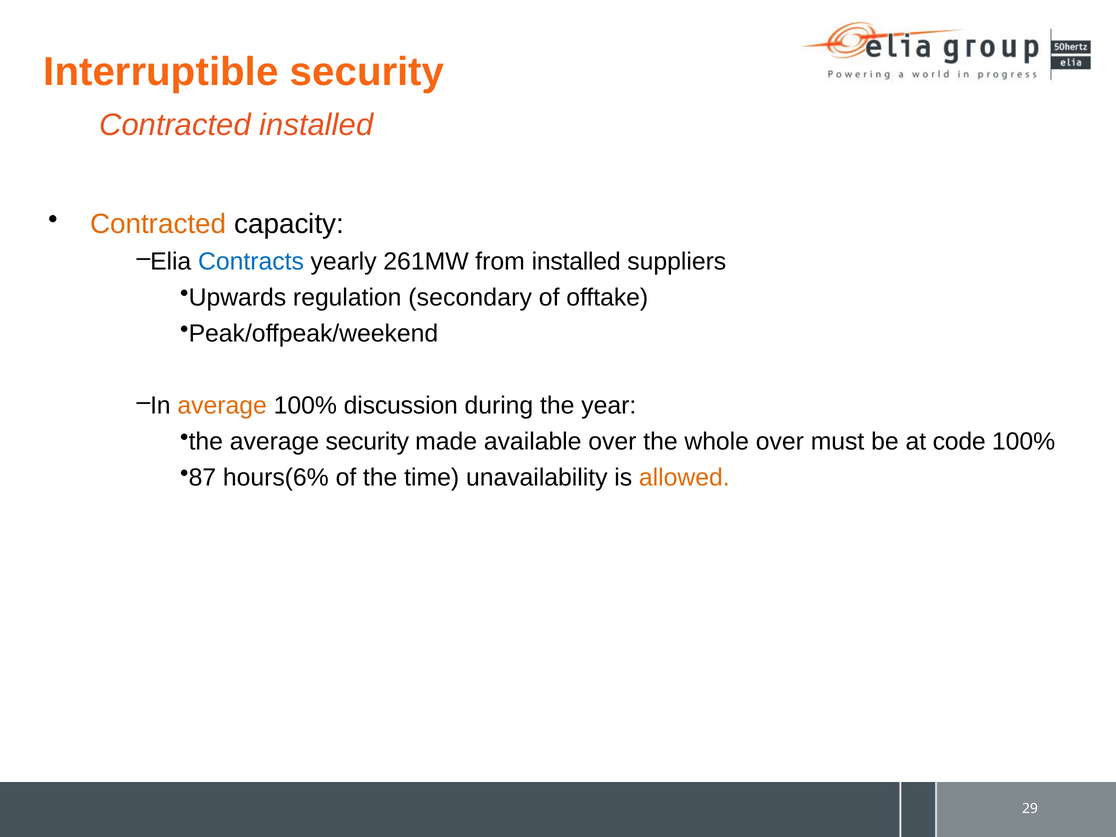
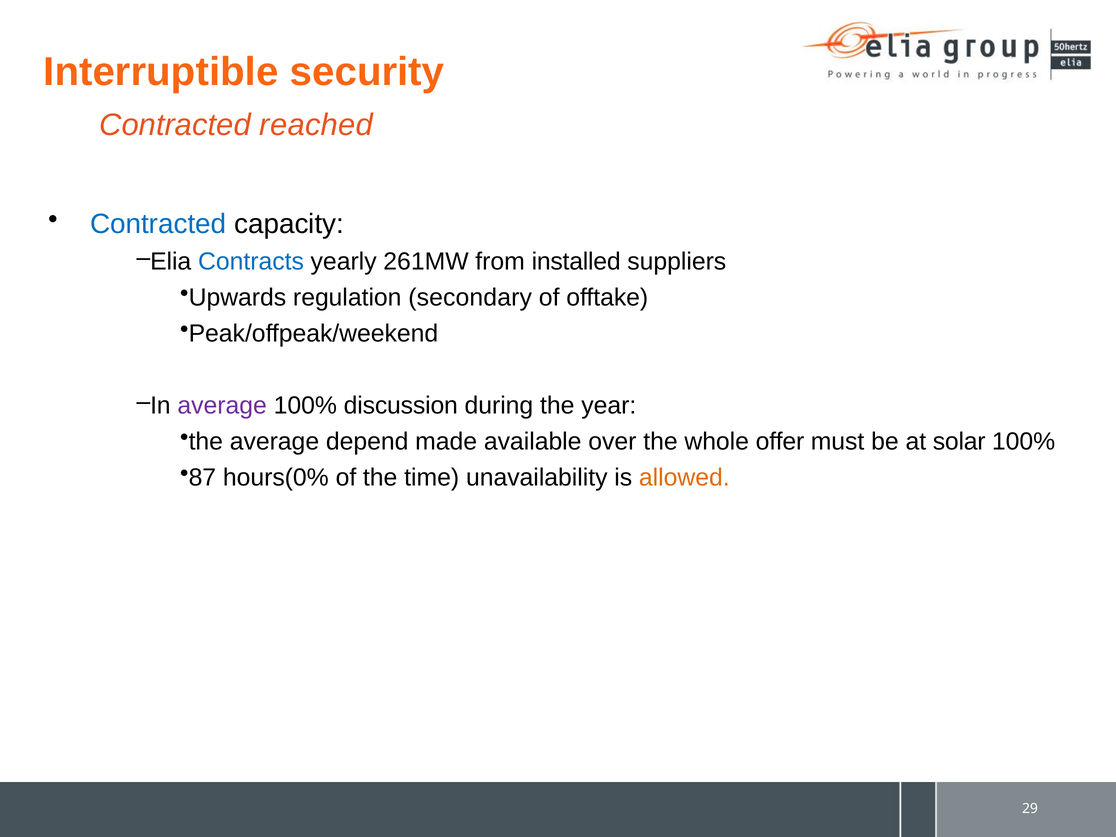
Contracted installed: installed -> reached (316, 125)
Contracted colour: orange -> blue (158, 224)
average colour: orange -> purple (222, 405)
average security: security -> depend (367, 441)
whole over: over -> offer (780, 441)
code: code -> solar (959, 441)
hours(6%: hours(6% -> hours(0% (276, 477)
